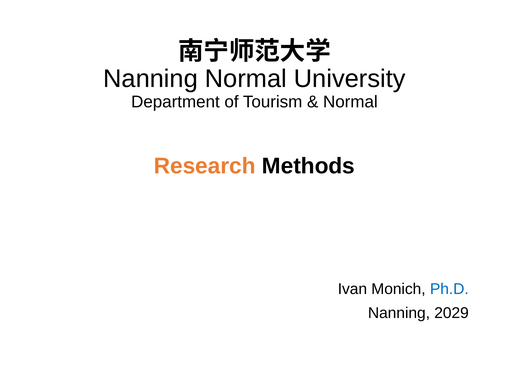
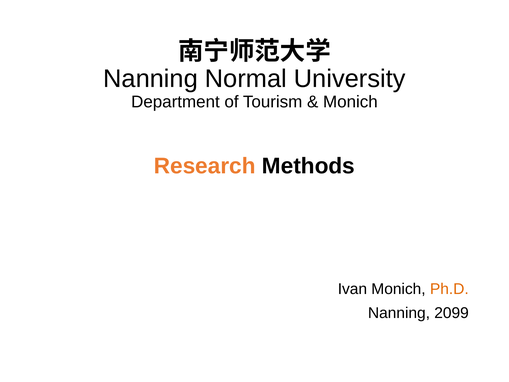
Normal: Normal -> Monich (350, 102)
Ph.D colour: blue -> orange (449, 289)
2029: 2029 -> 2099 (452, 313)
